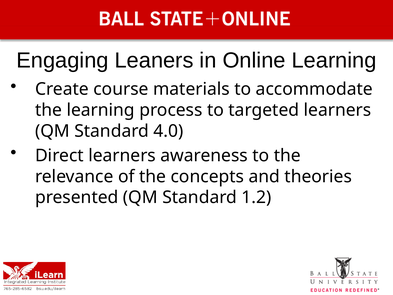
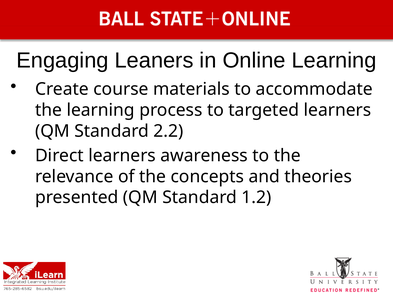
4.0: 4.0 -> 2.2 (168, 131)
